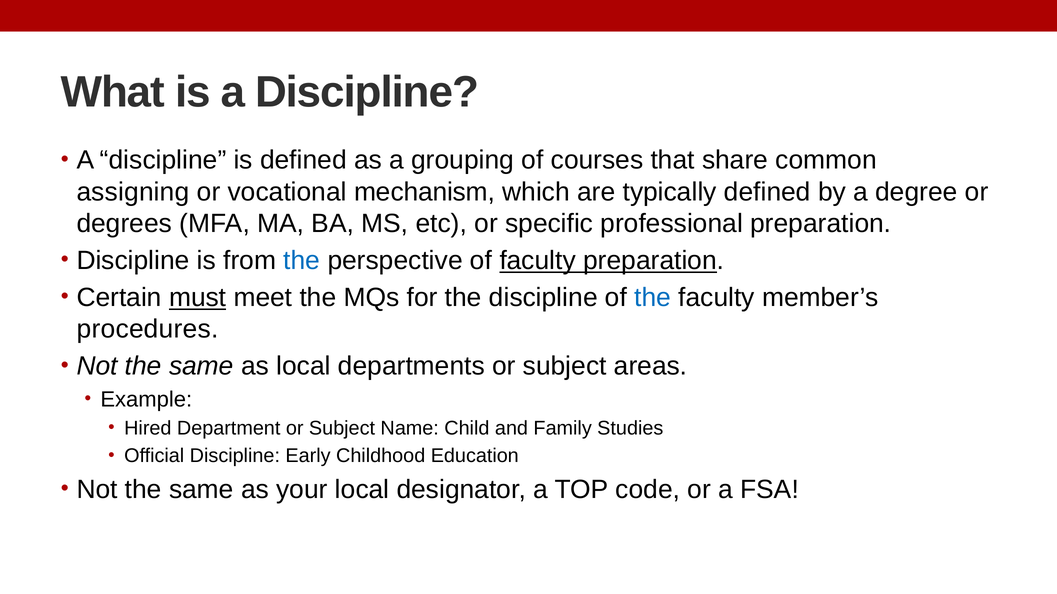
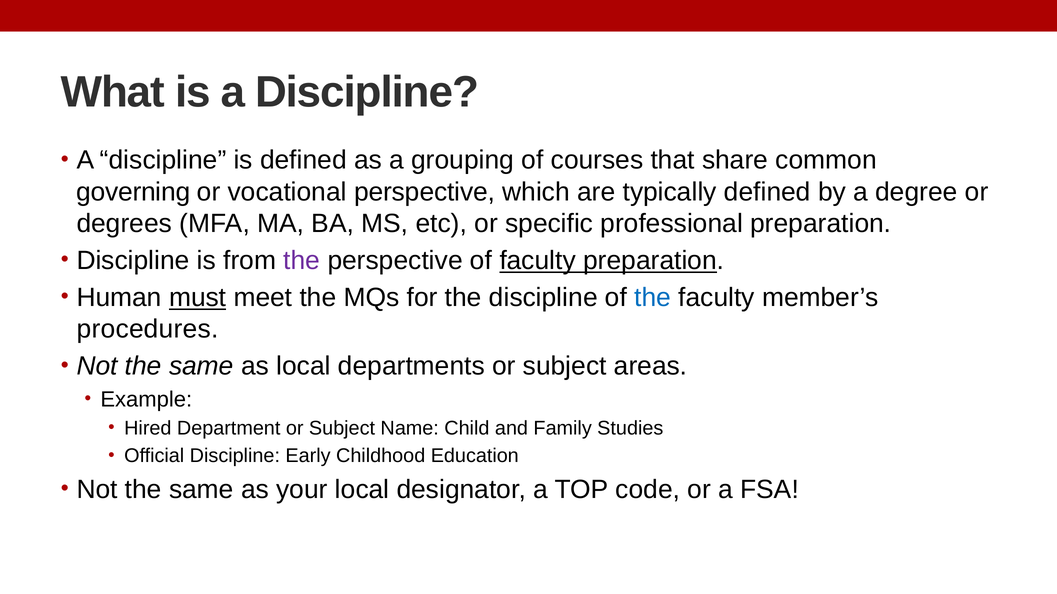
assigning: assigning -> governing (133, 192)
vocational mechanism: mechanism -> perspective (425, 192)
the colour: blue -> purple (302, 261)
Certain: Certain -> Human (119, 298)
